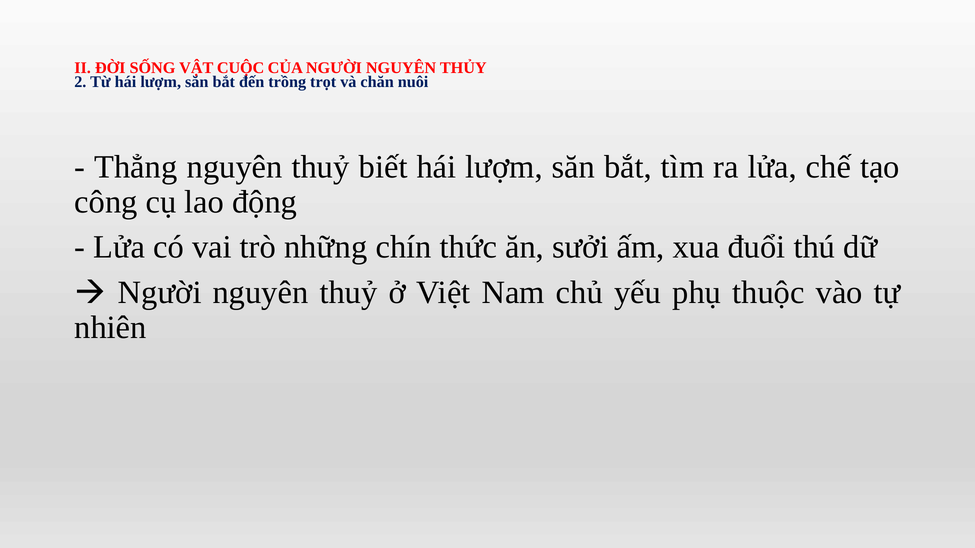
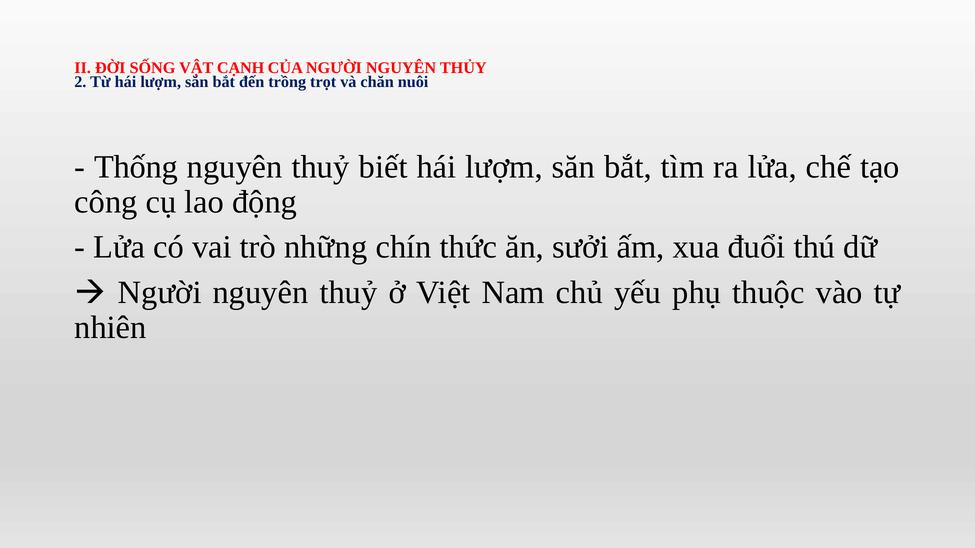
CUỘC: CUỘC -> CẠNH (241, 68)
Thẳng: Thẳng -> Thống (136, 167)
